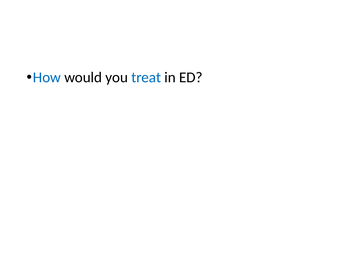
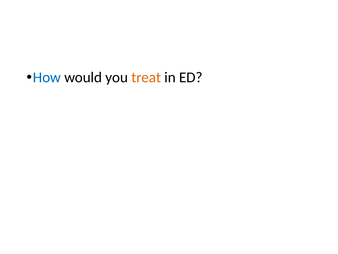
treat colour: blue -> orange (146, 77)
